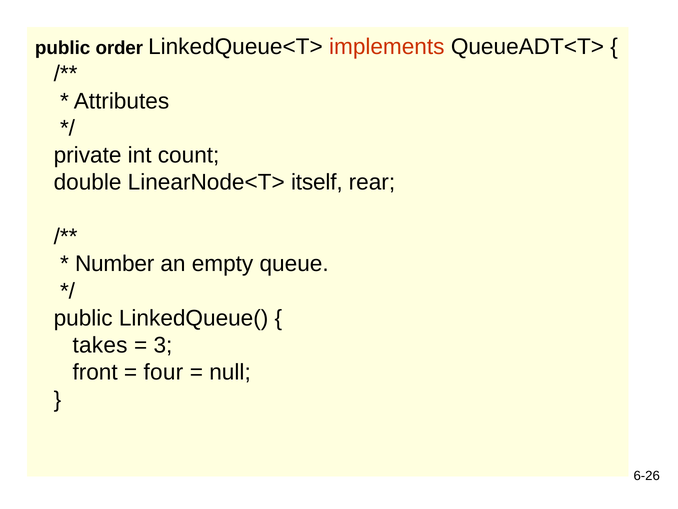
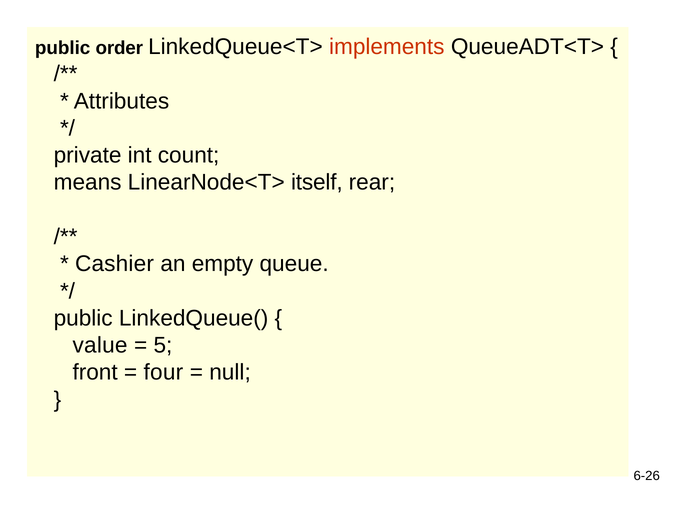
double: double -> means (88, 182)
Number: Number -> Cashier (114, 264)
takes: takes -> value (100, 345)
3: 3 -> 5 (163, 345)
